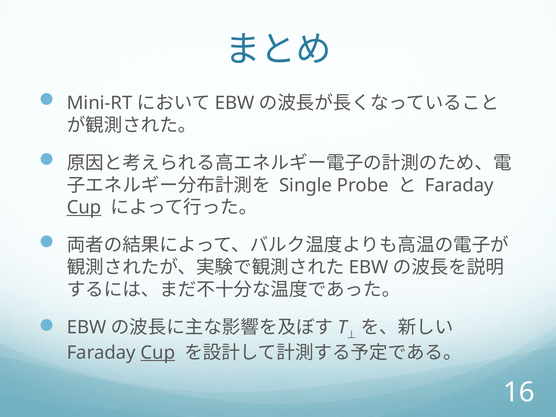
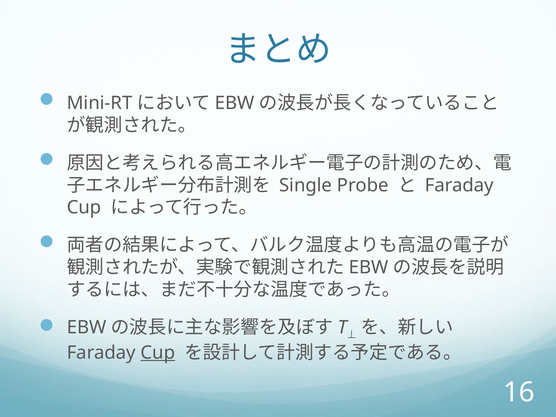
Cup underline: present -> none (84, 207)
